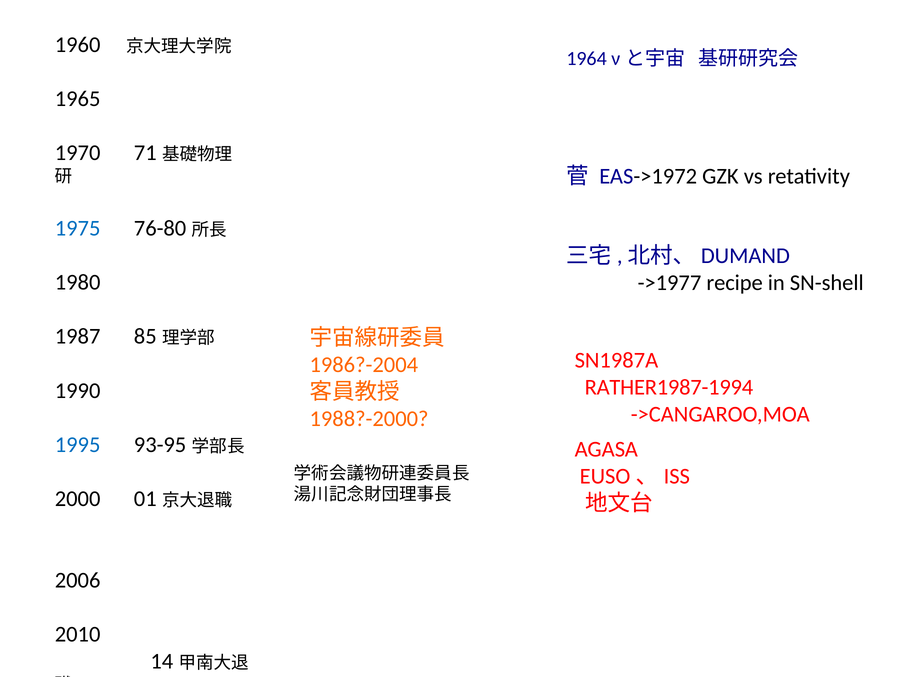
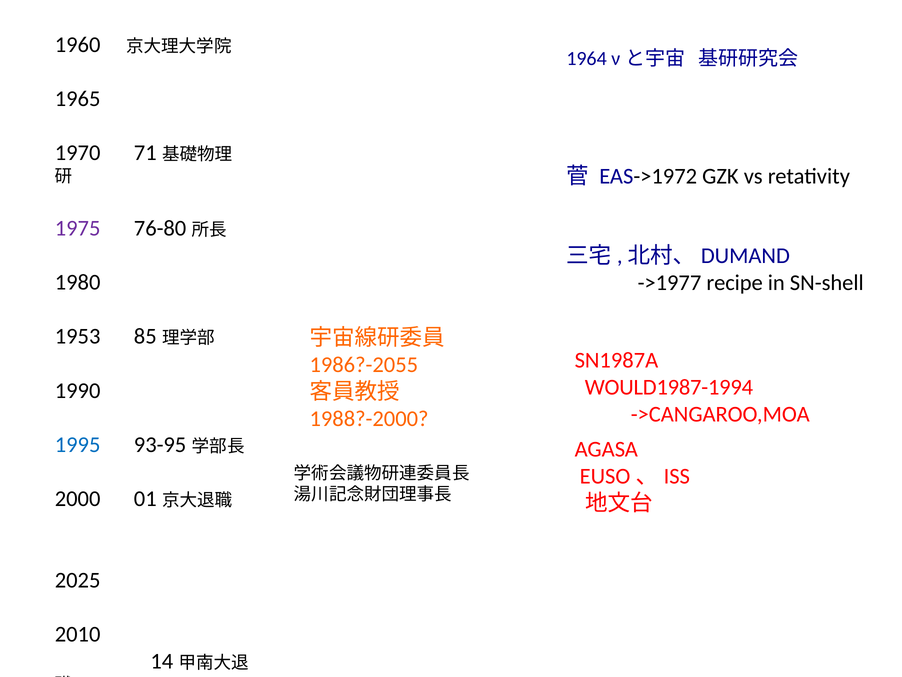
1975 colour: blue -> purple (78, 228)
1987: 1987 -> 1953 (78, 336)
1986?-2004: 1986?-2004 -> 1986?-2055 (364, 364)
RATHER1987-1994: RATHER1987-1994 -> WOULD1987-1994 (669, 387)
2006: 2006 -> 2025 (78, 580)
